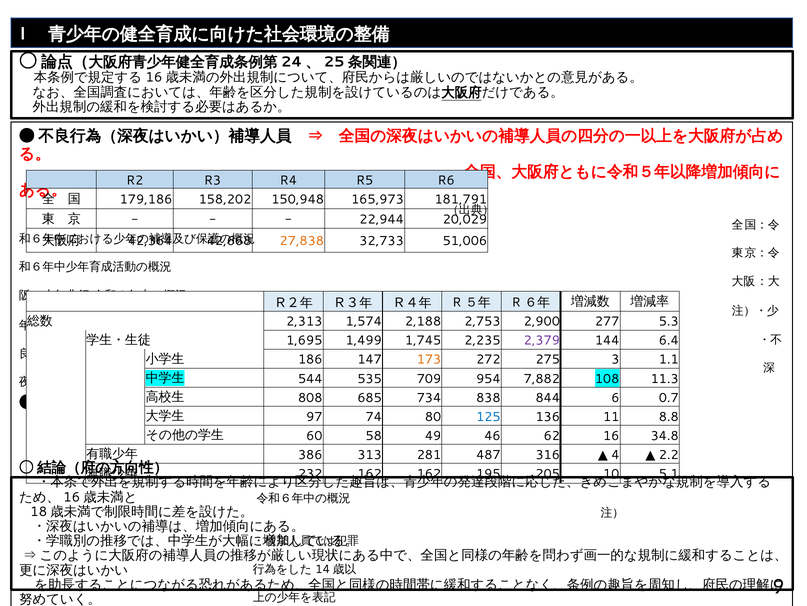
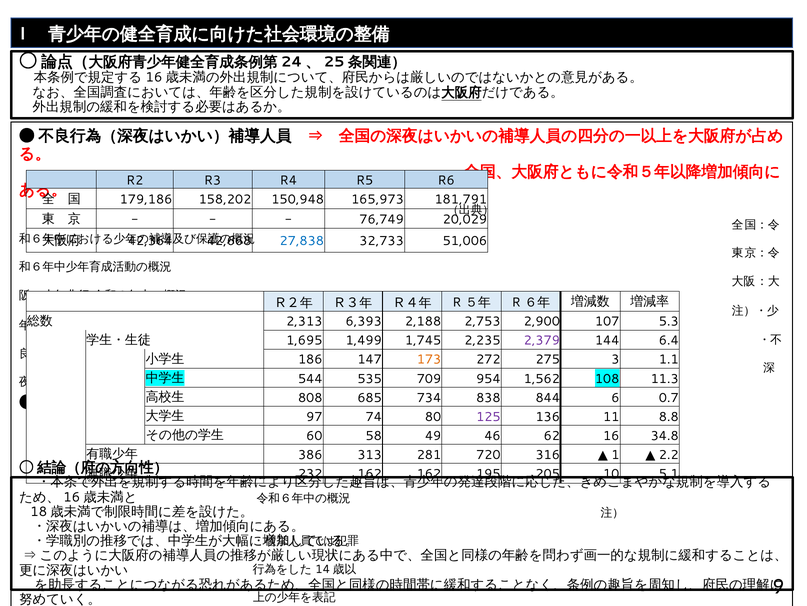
22,944: 22,944 -> 76,749 (382, 219)
27,838 colour: orange -> blue (302, 241)
1,574: 1,574 -> 6,393 (364, 321)
277: 277 -> 107 (607, 321)
7,882: 7,882 -> 1,562 (542, 378)
125 colour: blue -> purple (488, 416)
487: 487 -> 720 (488, 454)
4: 4 -> 1 (615, 454)
